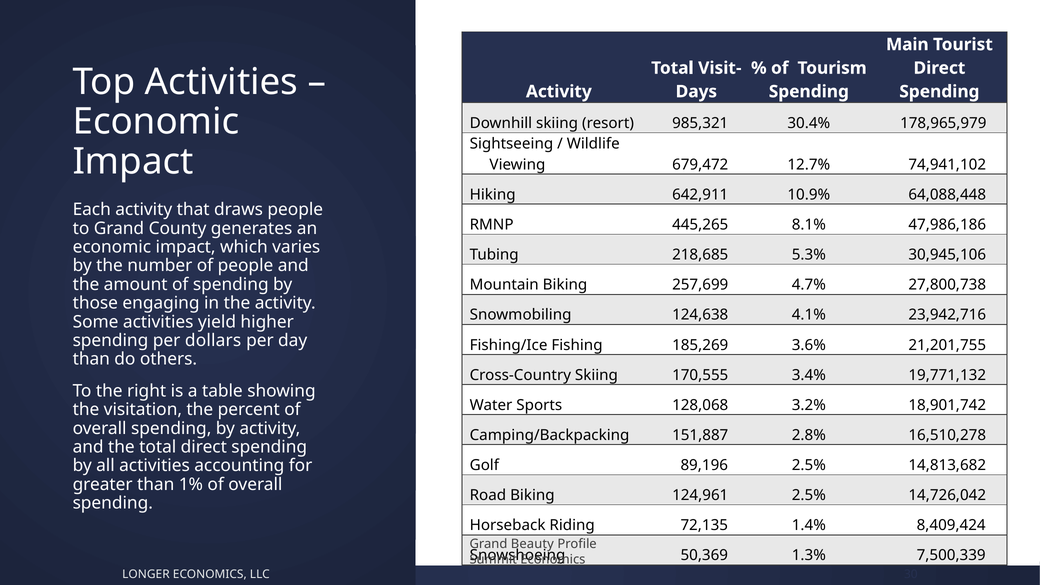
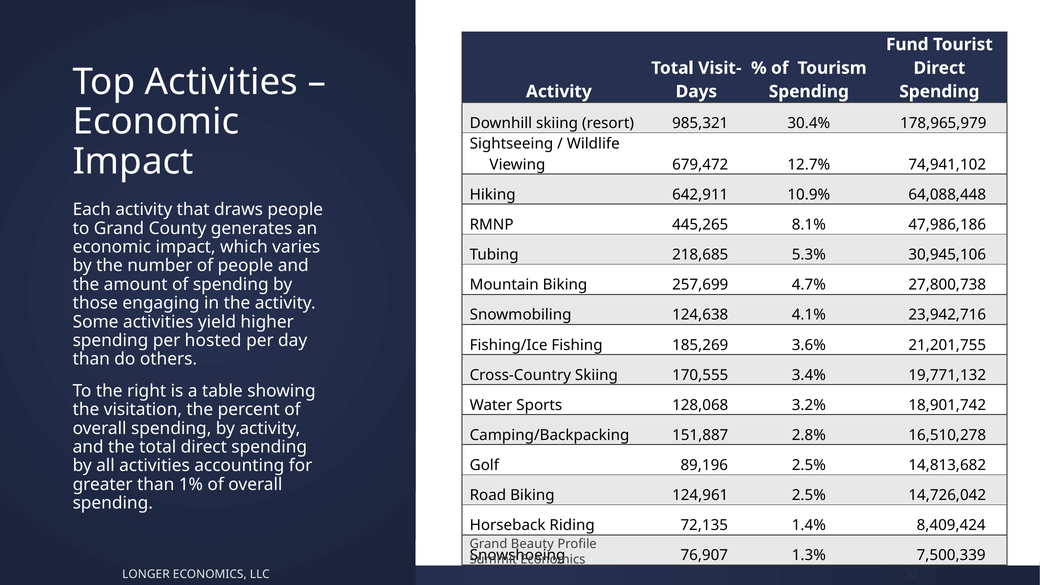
Main: Main -> Fund (907, 45)
dollars: dollars -> hosted (213, 340)
50,369: 50,369 -> 76,907 (704, 555)
